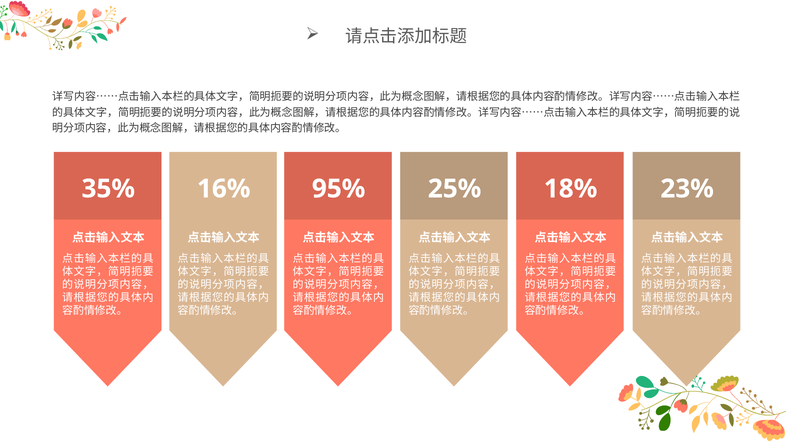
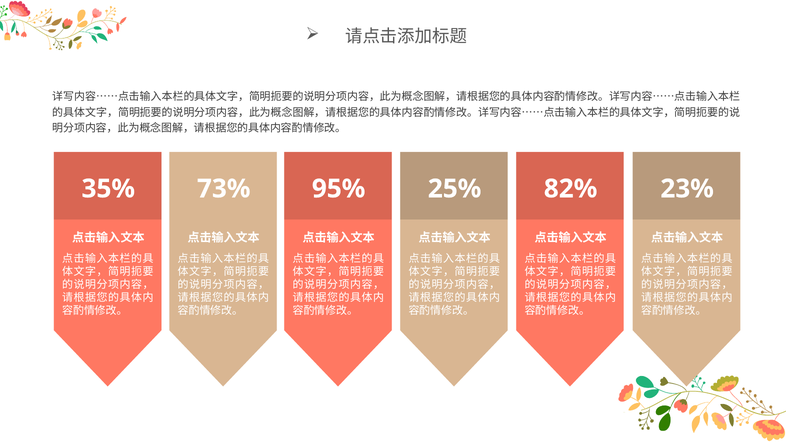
16%: 16% -> 73% (224, 189)
18%: 18% -> 82% (571, 189)
